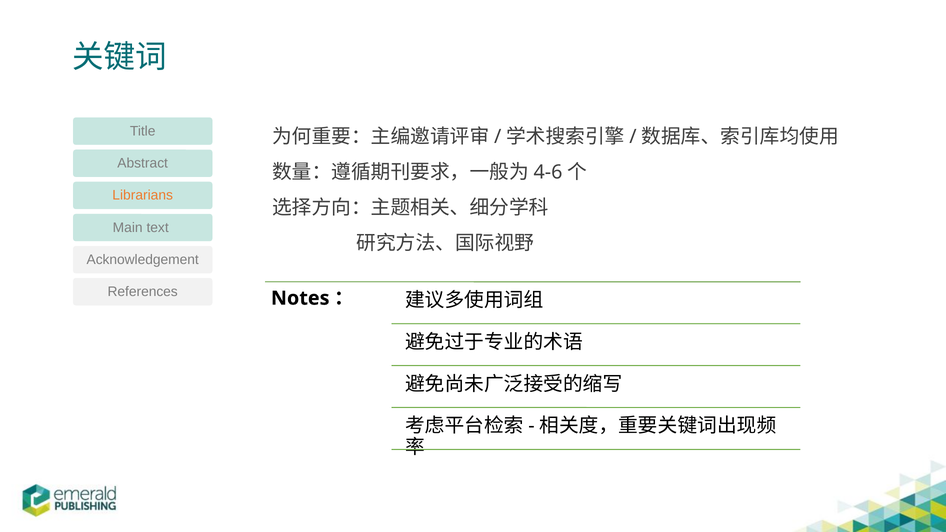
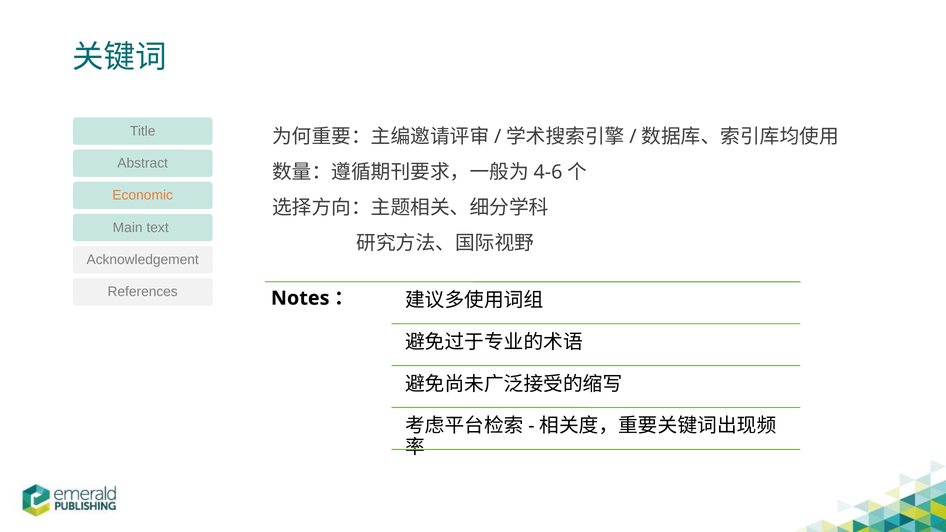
Librarians: Librarians -> Economic (143, 195)
